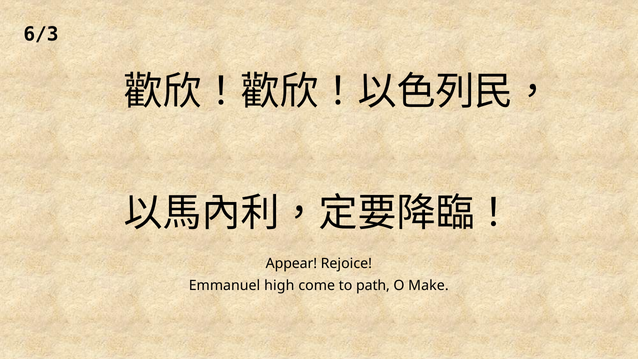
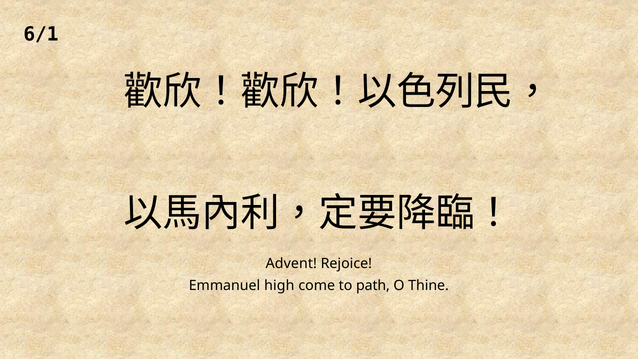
6/3: 6/3 -> 6/1 (41, 35)
Appear: Appear -> Advent (291, 263)
Make: Make -> Thine (429, 285)
